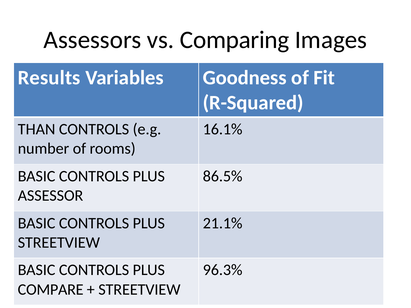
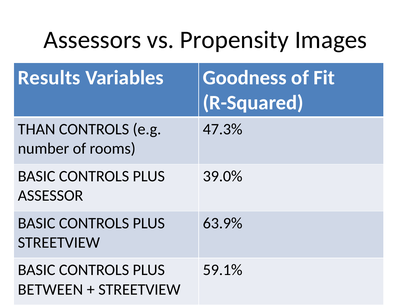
Comparing: Comparing -> Propensity (234, 40)
16.1%: 16.1% -> 47.3% (223, 129)
86.5%: 86.5% -> 39.0% (223, 176)
21.1%: 21.1% -> 63.9% (223, 223)
96.3%: 96.3% -> 59.1% (223, 270)
COMPARE: COMPARE -> BETWEEN (50, 290)
